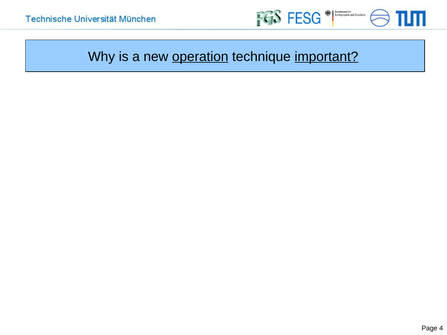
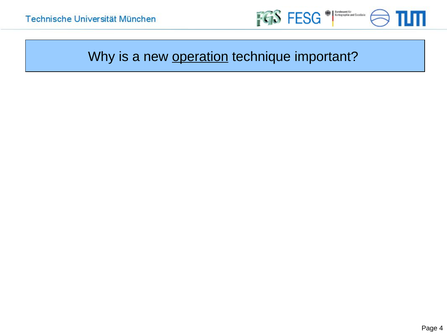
important underline: present -> none (326, 57)
